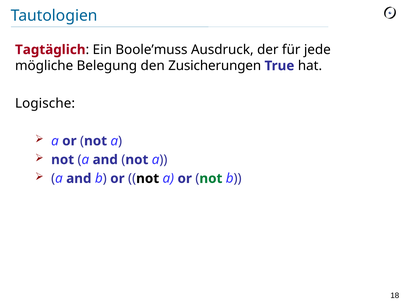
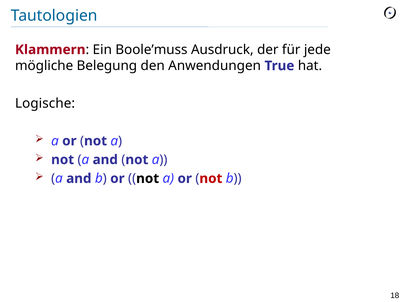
Tagtäglich: Tagtäglich -> Klammern (50, 50)
Zusicherungen: Zusicherungen -> Anwendungen (215, 66)
not colour: green -> red (211, 179)
